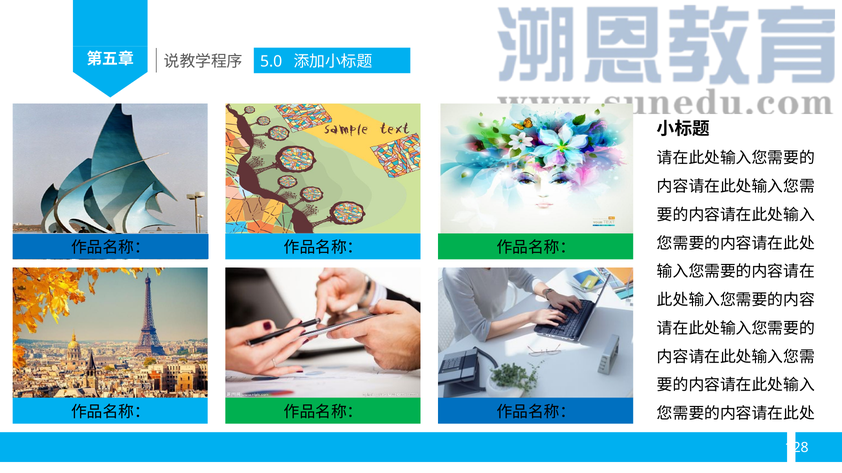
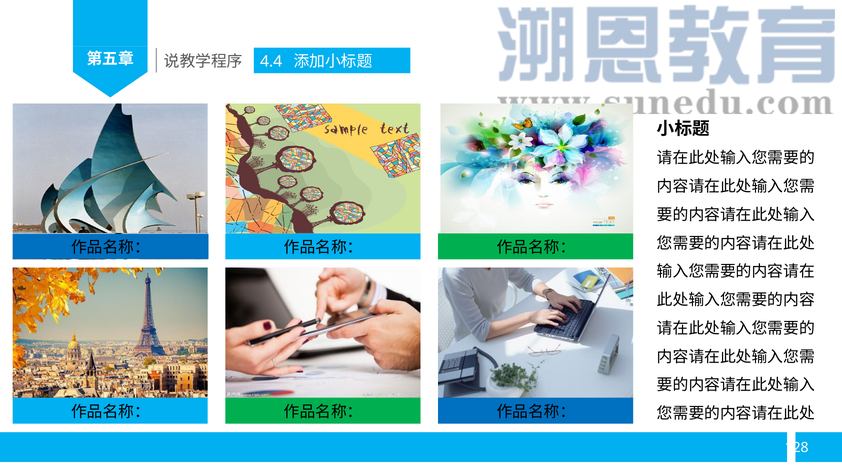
5.0: 5.0 -> 4.4 (271, 62)
